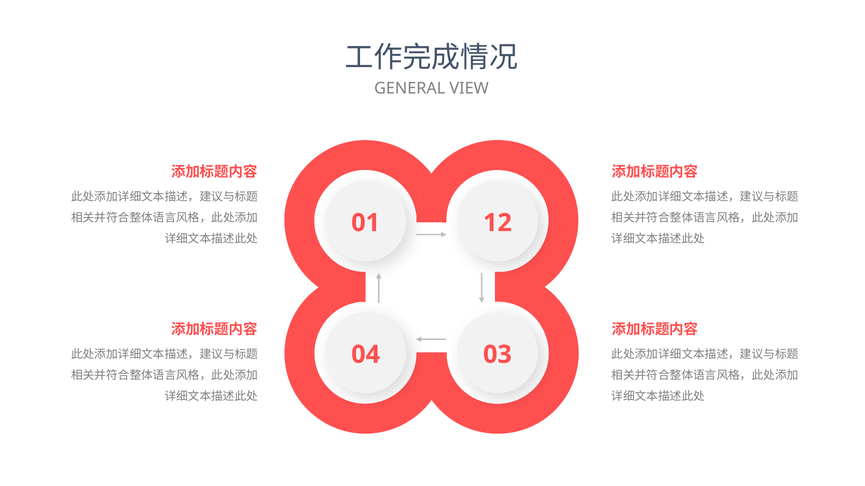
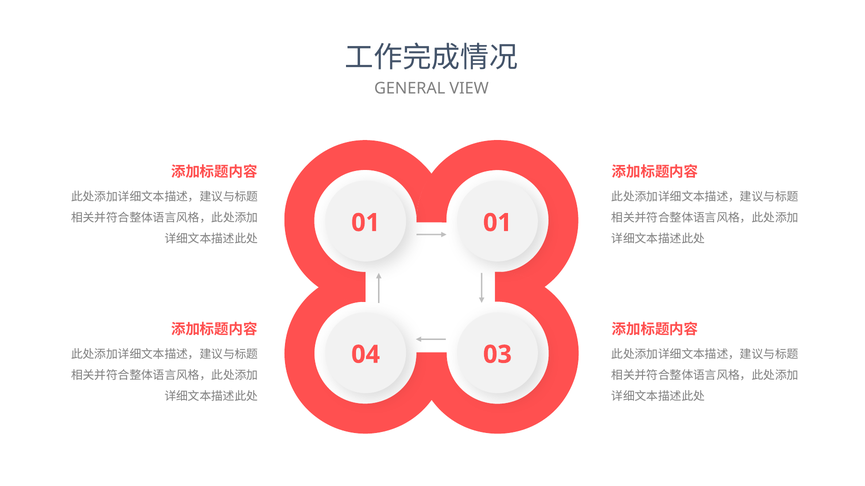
01 12: 12 -> 01 (497, 223)
